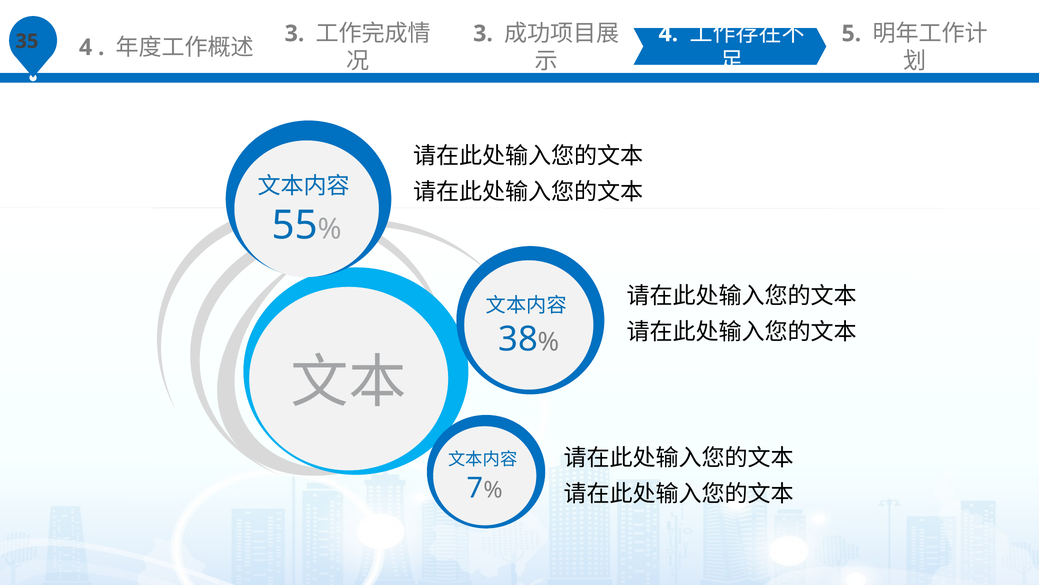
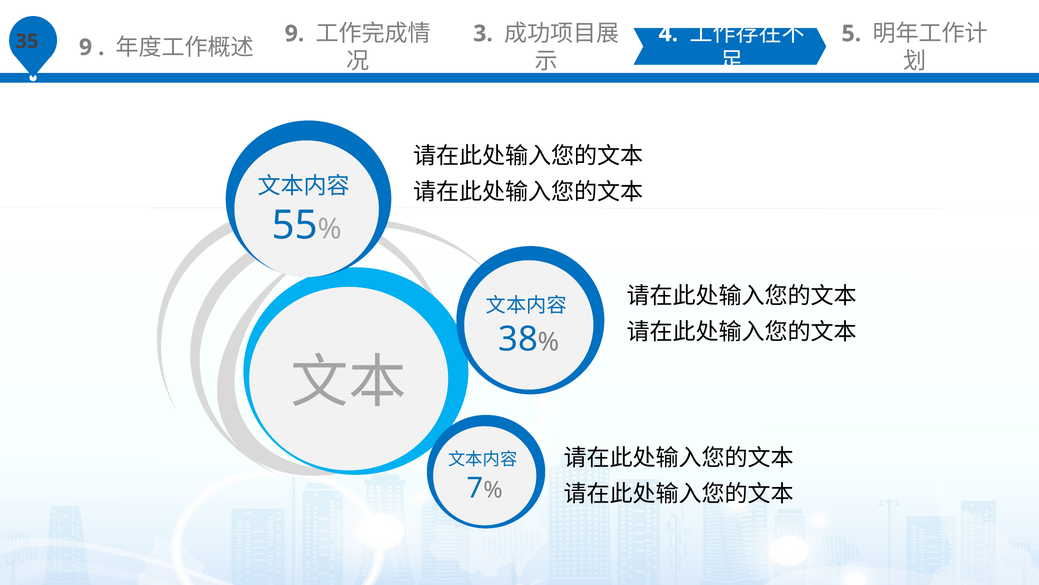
4: 4 -> 9 (86, 47)
3: 3 -> 9 (295, 34)
